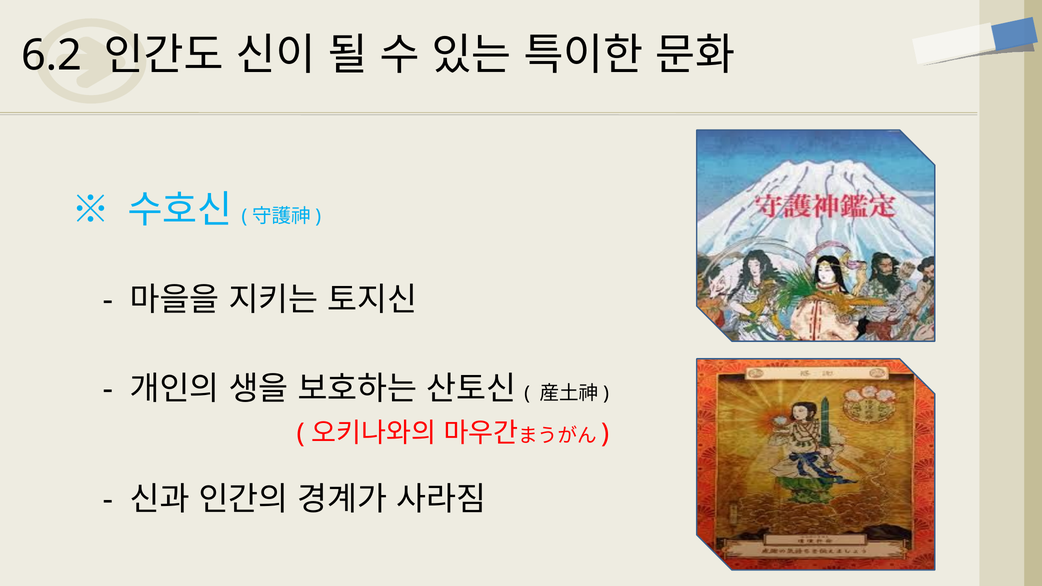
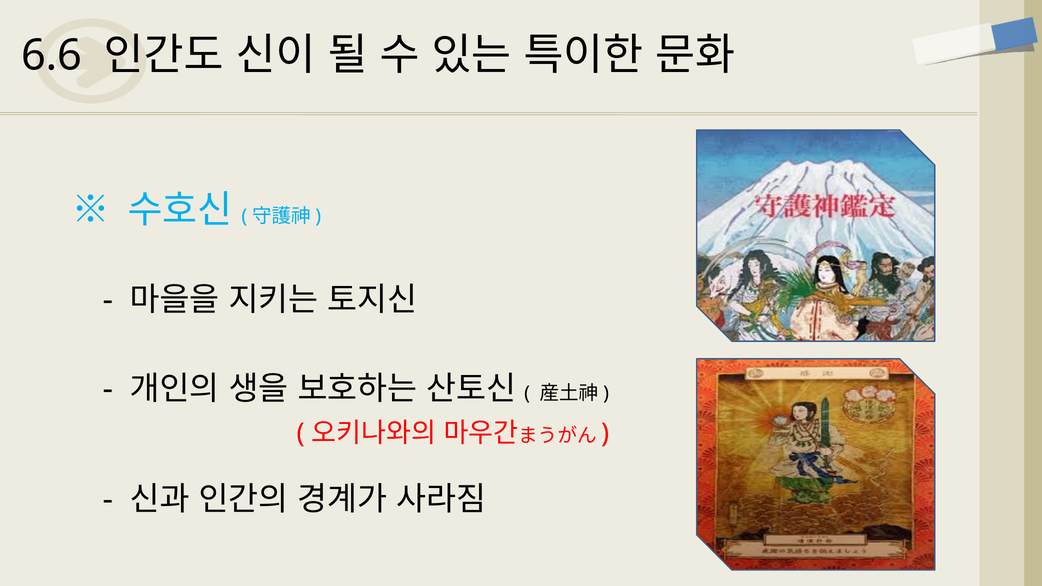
6.2: 6.2 -> 6.6 (52, 55)
